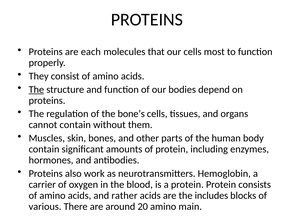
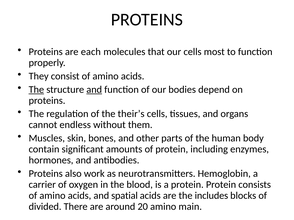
and underline: none -> present (94, 90)
bone’s: bone’s -> their’s (131, 114)
cannot contain: contain -> endless (75, 125)
rather: rather -> spatial (125, 196)
various: various -> divided (45, 207)
